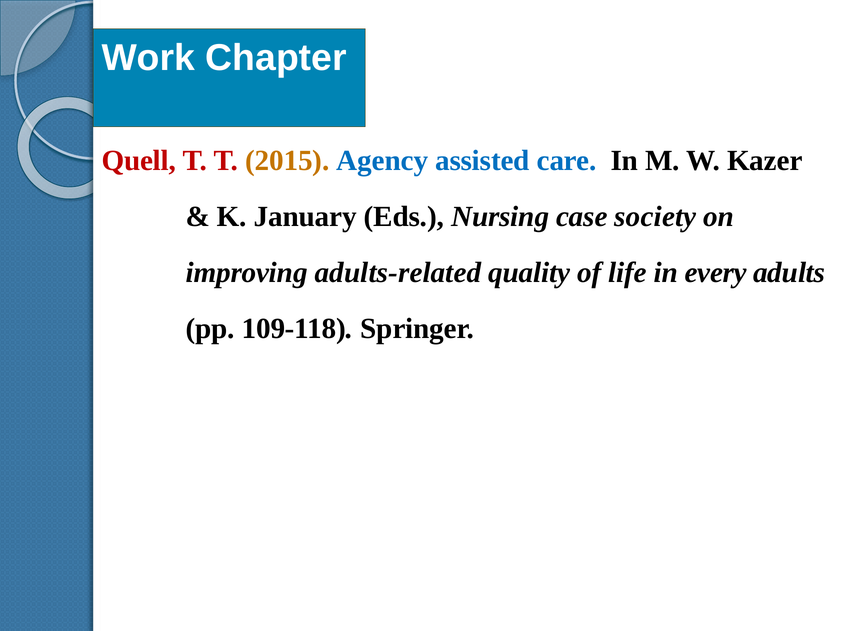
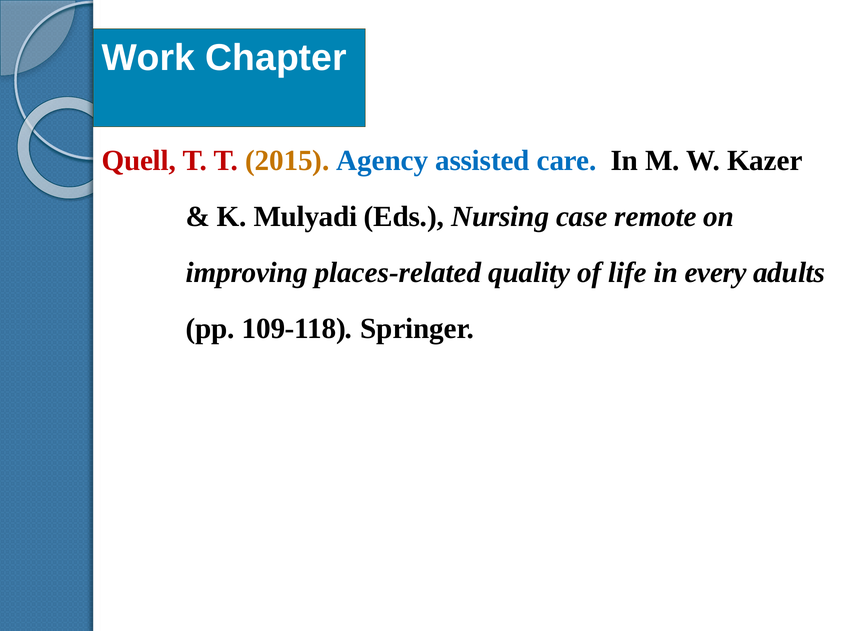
January: January -> Mulyadi (305, 216)
society: society -> remote (655, 216)
adults-related: adults-related -> places-related (398, 272)
